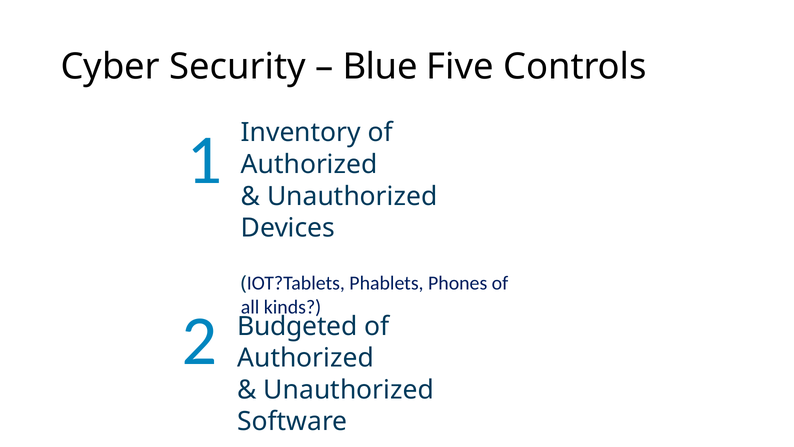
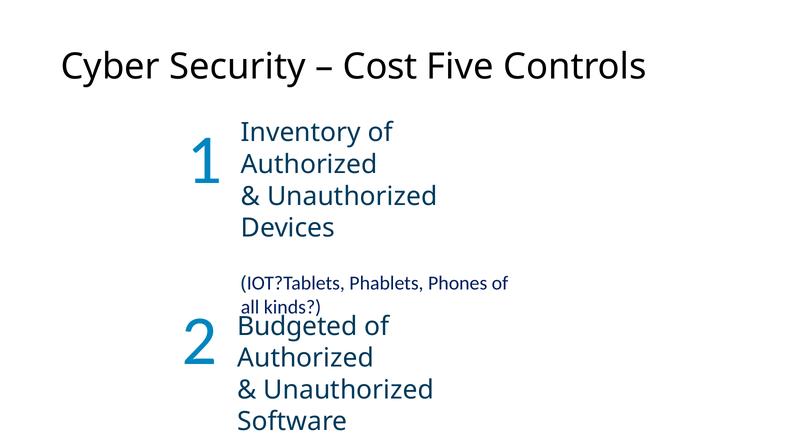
Blue: Blue -> Cost (380, 67)
